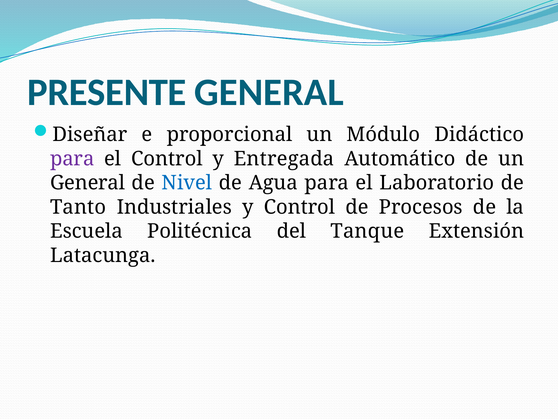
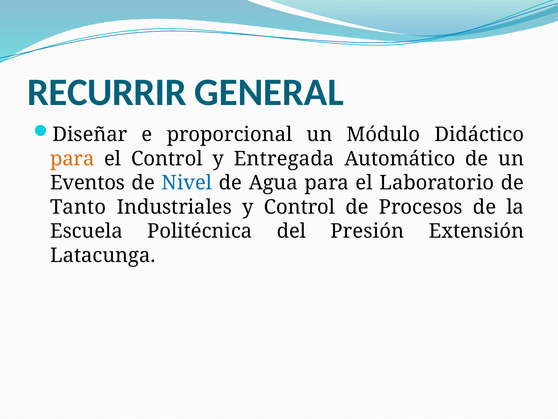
PRESENTE: PRESENTE -> RECURRIR (107, 92)
para colour: purple -> orange (72, 159)
General: General -> Eventos (88, 183)
Tanque: Tanque -> Presión (367, 231)
